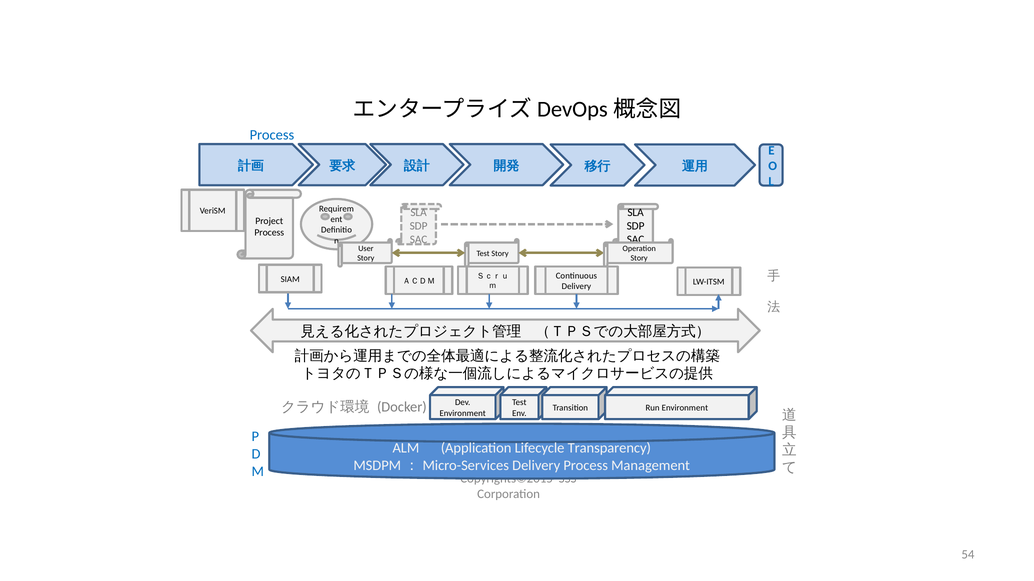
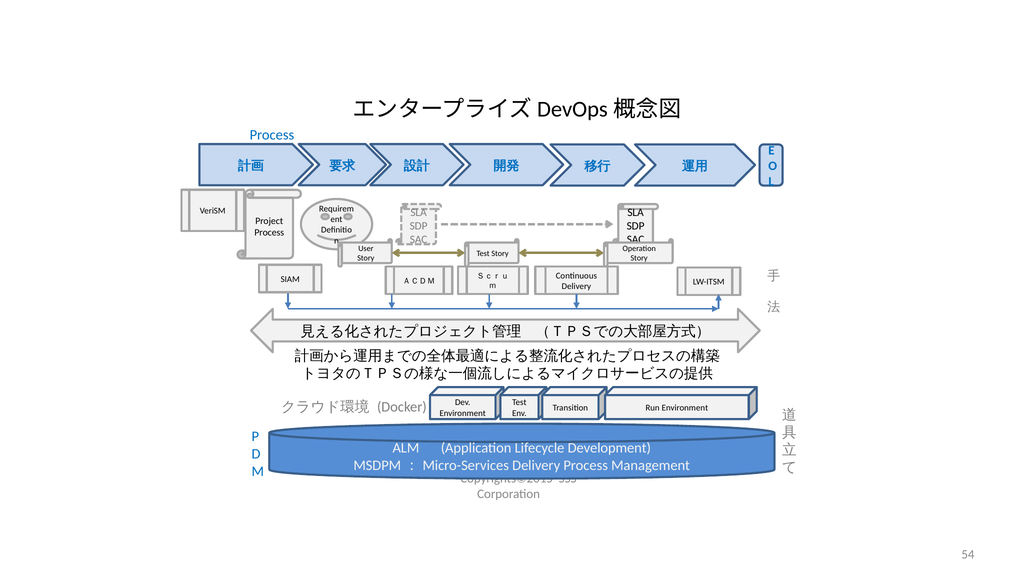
Transparency: Transparency -> Development (609, 449)
